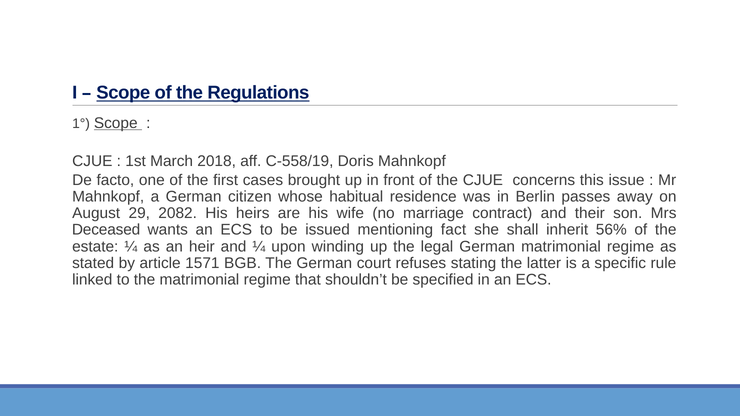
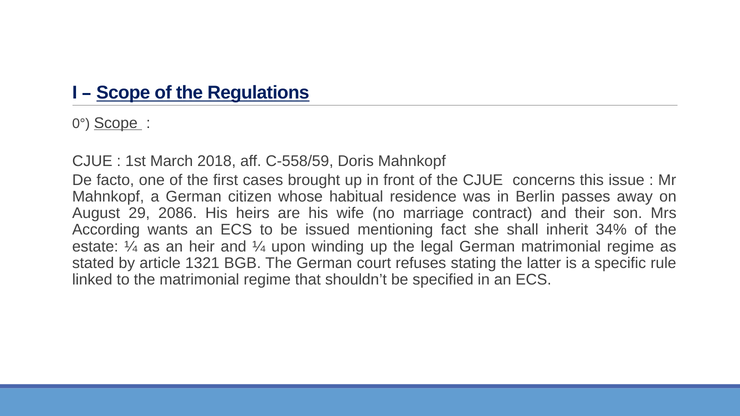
1°: 1° -> 0° (81, 124)
C-558/19: C-558/19 -> C-558/59 (300, 161)
2082: 2082 -> 2086 (178, 213)
Deceased: Deceased -> According (106, 230)
56%: 56% -> 34% (611, 230)
1571: 1571 -> 1321 (202, 263)
